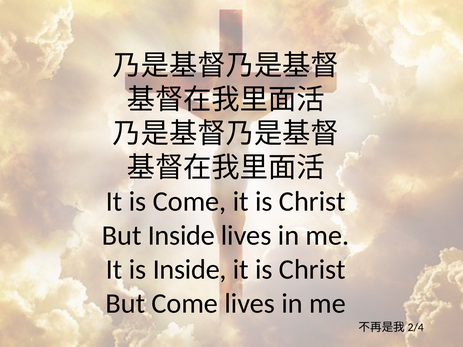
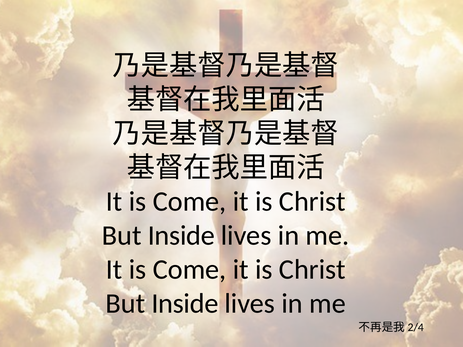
Inside: Inside -> Come (190, 270)
Come: Come -> Inside (185, 304)
